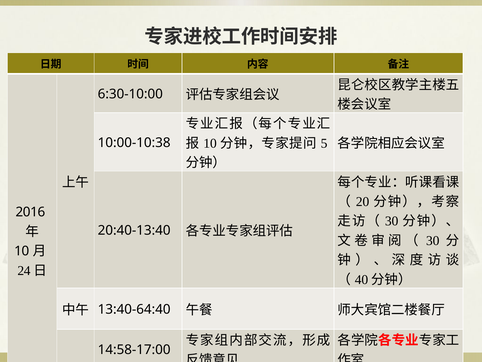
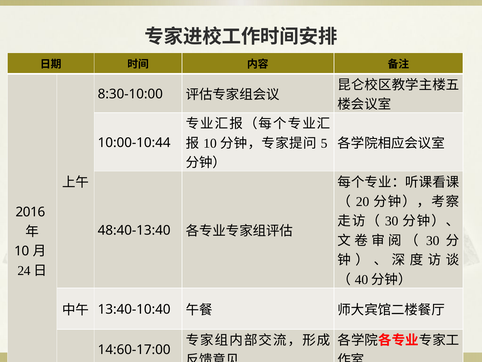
6:30-10:00: 6:30-10:00 -> 8:30-10:00 (130, 94)
10:00-10:38: 10:00-10:38 -> 10:00-10:44 (134, 143)
20:40-13:40: 20:40-13:40 -> 48:40-13:40 (134, 230)
13:40-64:40: 13:40-64:40 -> 13:40-10:40 (134, 309)
14:58-17:00: 14:58-17:00 -> 14:60-17:00 (134, 349)
